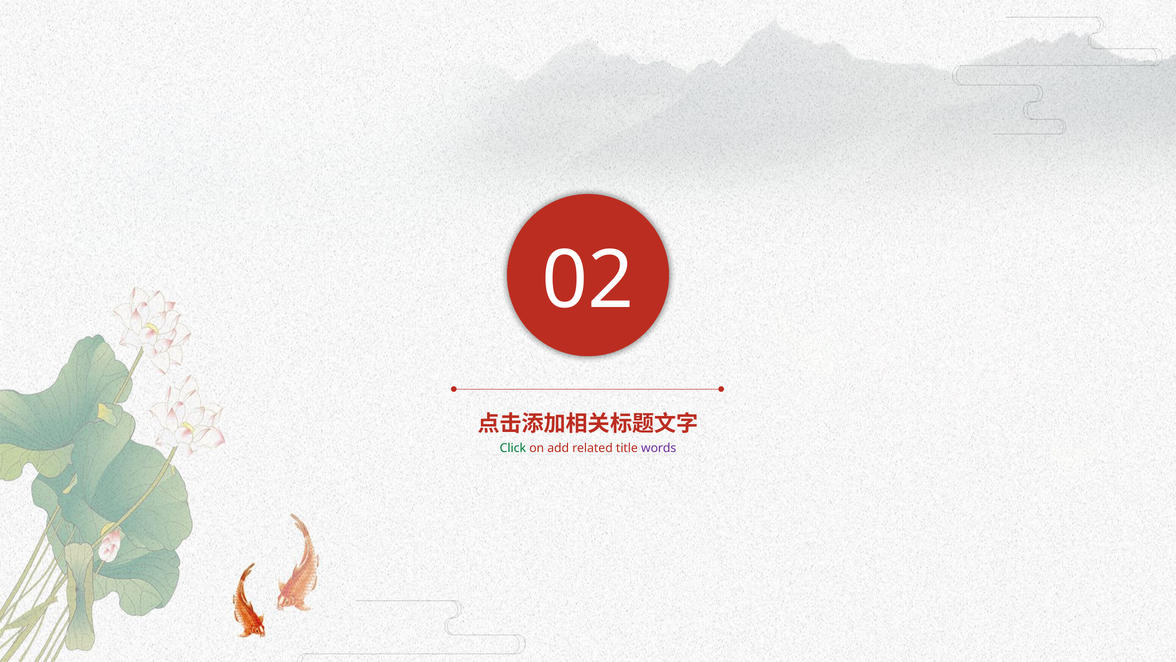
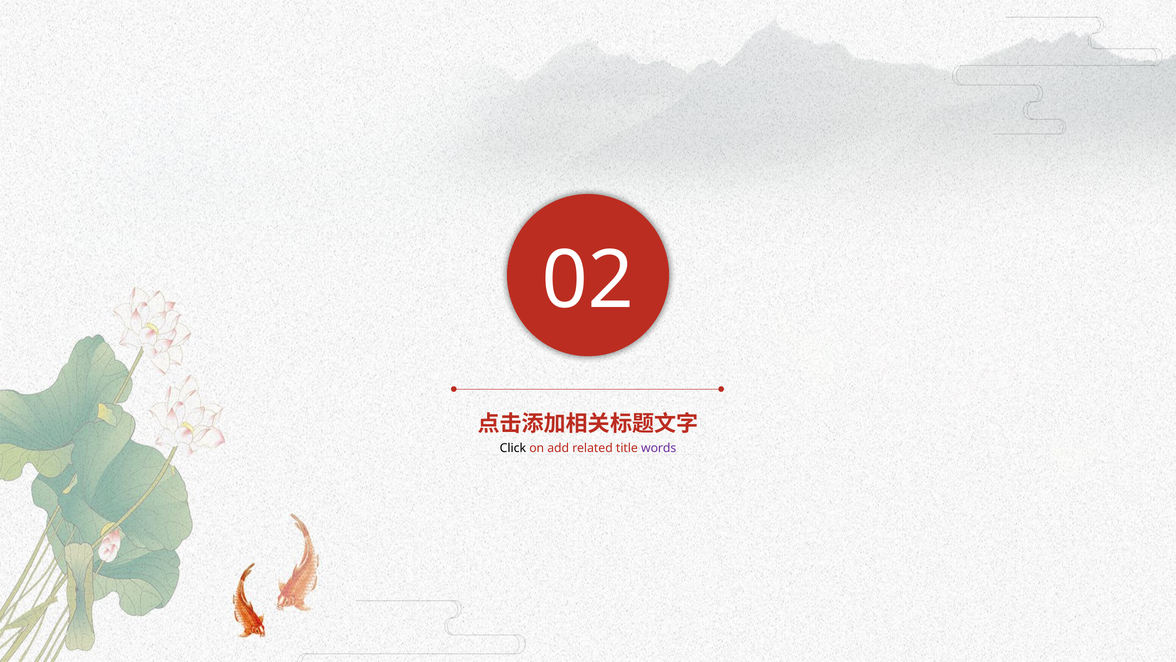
Click colour: green -> black (513, 448)
